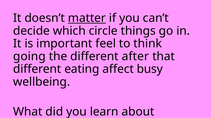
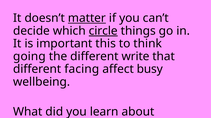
circle underline: none -> present (103, 31)
important feel: feel -> this (106, 44)
after: after -> write (135, 57)
eating: eating -> facing (82, 69)
